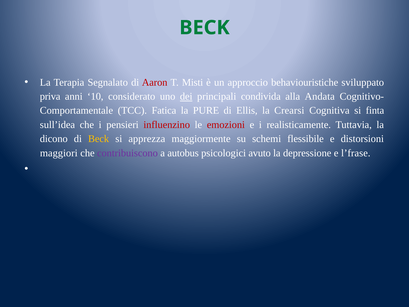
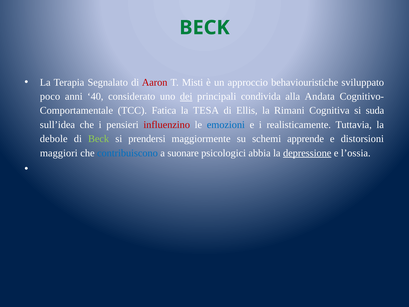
priva: priva -> poco (50, 96)
10: 10 -> 40 (95, 96)
PURE: PURE -> TESA (206, 111)
Crearsi: Crearsi -> Rimani (289, 111)
finta: finta -> suda (375, 111)
emozioni colour: red -> blue (226, 125)
dicono: dicono -> debole (54, 139)
Beck colour: yellow -> light green (99, 139)
apprezza: apprezza -> prendersi (147, 139)
flessibile: flessibile -> apprende (306, 139)
contribuiscono colour: purple -> blue (127, 153)
autobus: autobus -> suonare (183, 153)
avuto: avuto -> abbia (260, 153)
depressione underline: none -> present (307, 153)
l’frase: l’frase -> l’ossia (356, 153)
